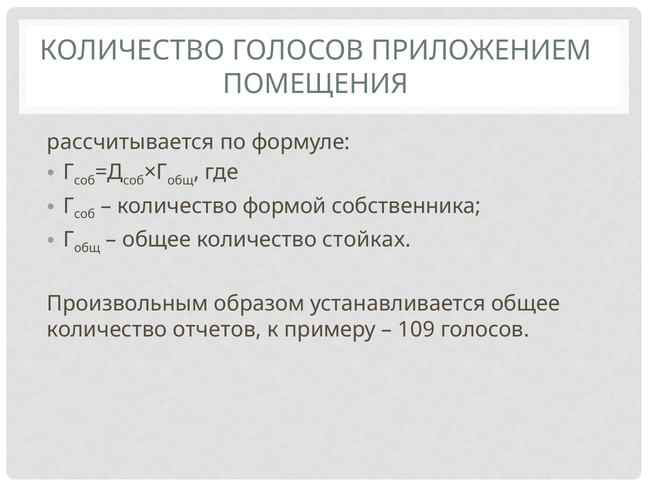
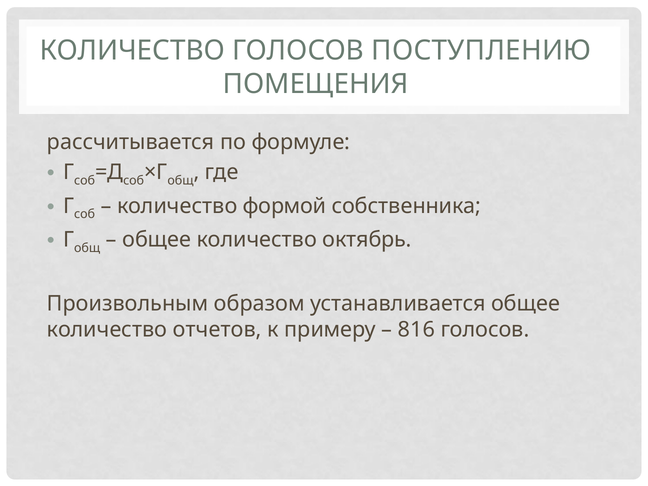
ПРИЛОЖЕНИЕМ: ПРИЛОЖЕНИЕМ -> ПОСТУПЛЕНИЮ (481, 51)
стойках: стойках -> октябрь (367, 240)
109: 109 -> 816 (416, 330)
